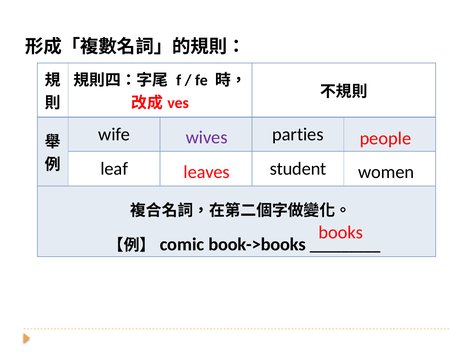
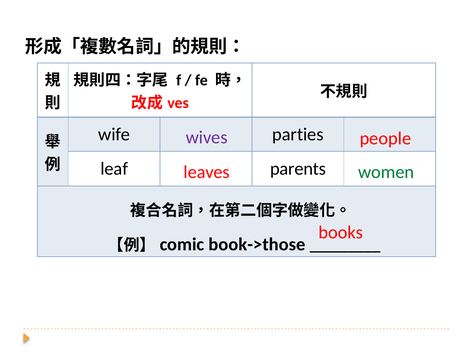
student: student -> parents (298, 169)
women colour: black -> green (386, 172)
book->books: book->books -> book->those (257, 244)
